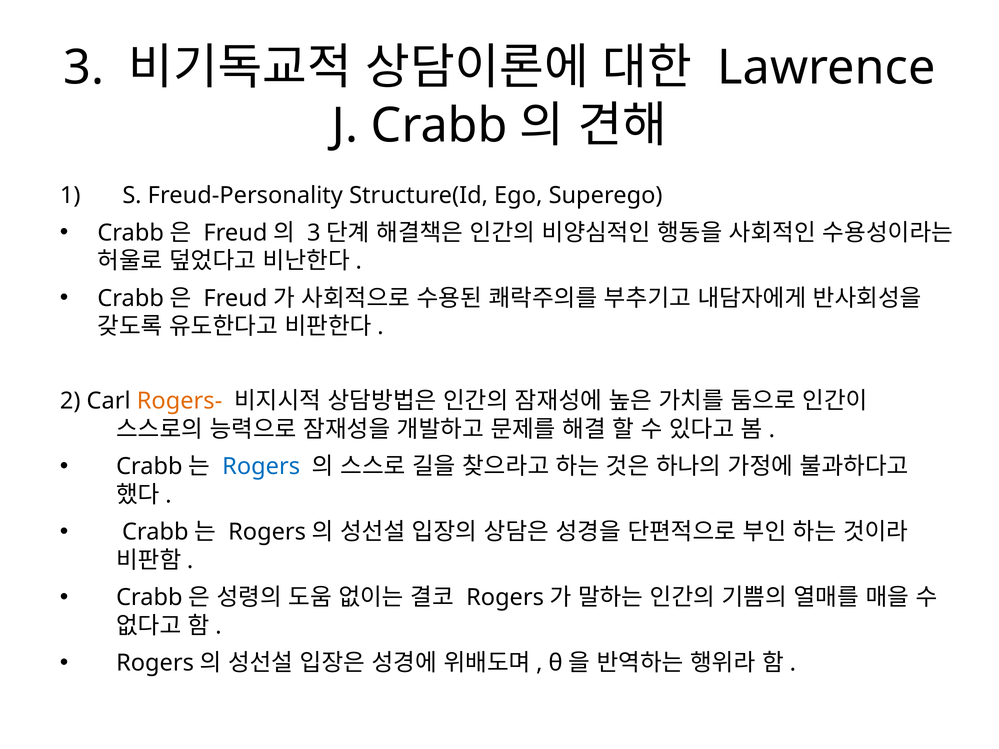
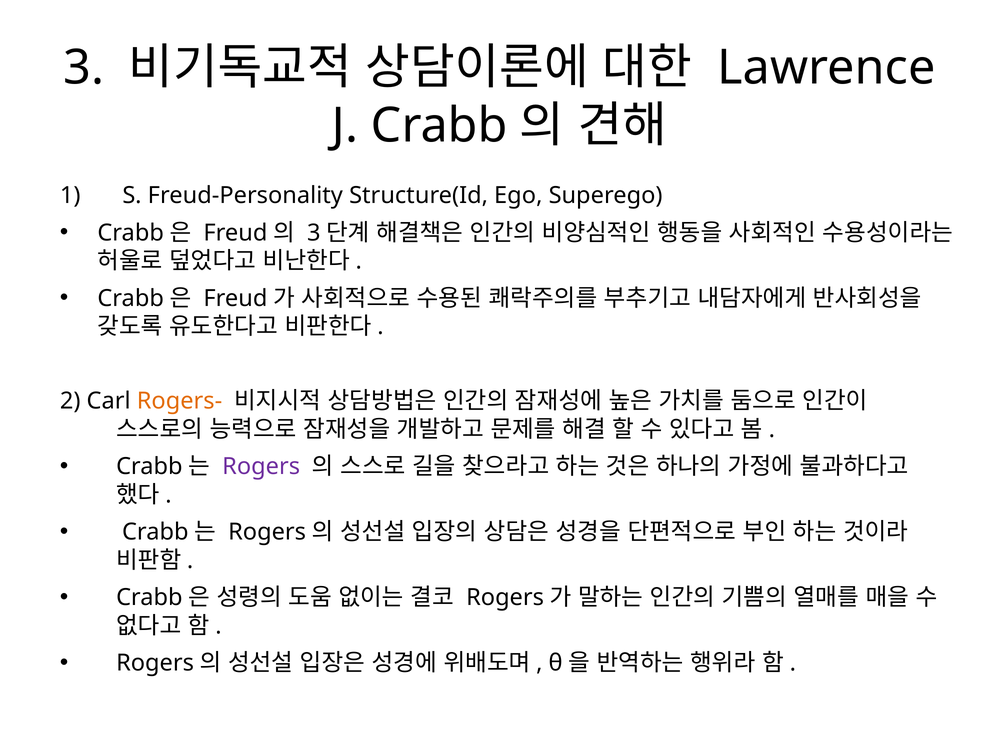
Rogers colour: blue -> purple (261, 467)
